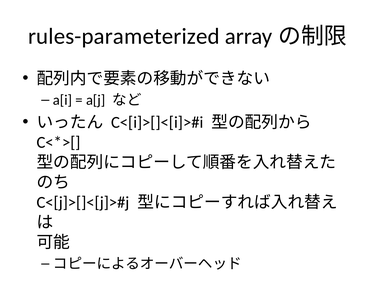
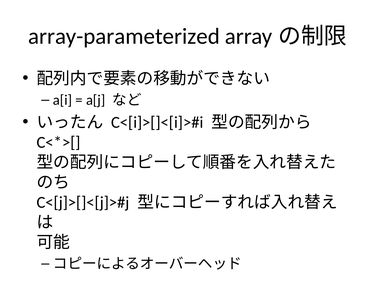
rules-parameterized: rules-parameterized -> array-parameterized (124, 36)
